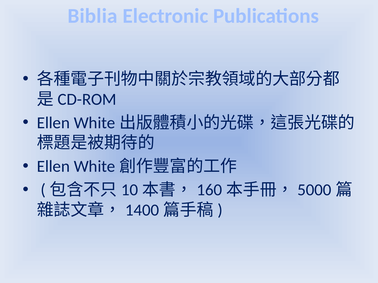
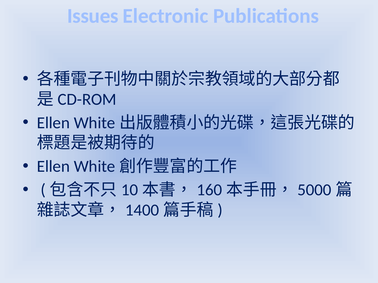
Biblia: Biblia -> Issues (93, 16)
